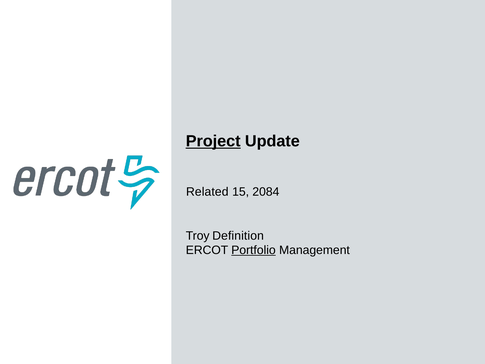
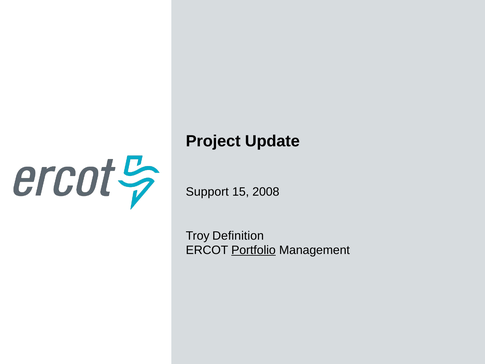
Project underline: present -> none (213, 141)
Related: Related -> Support (207, 192)
2084: 2084 -> 2008 (266, 192)
